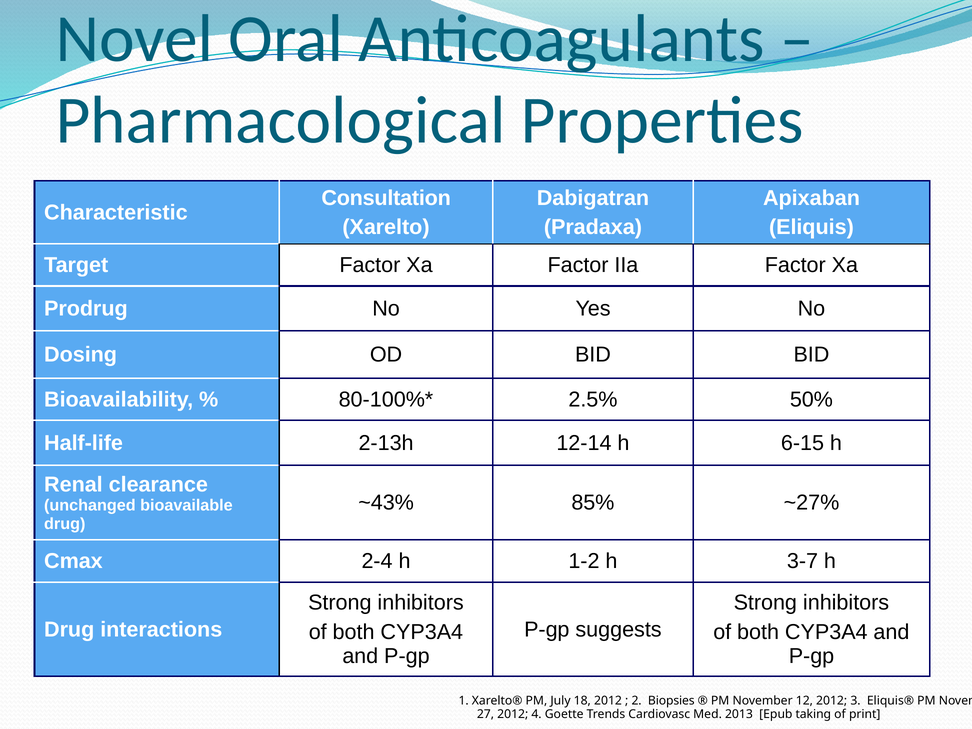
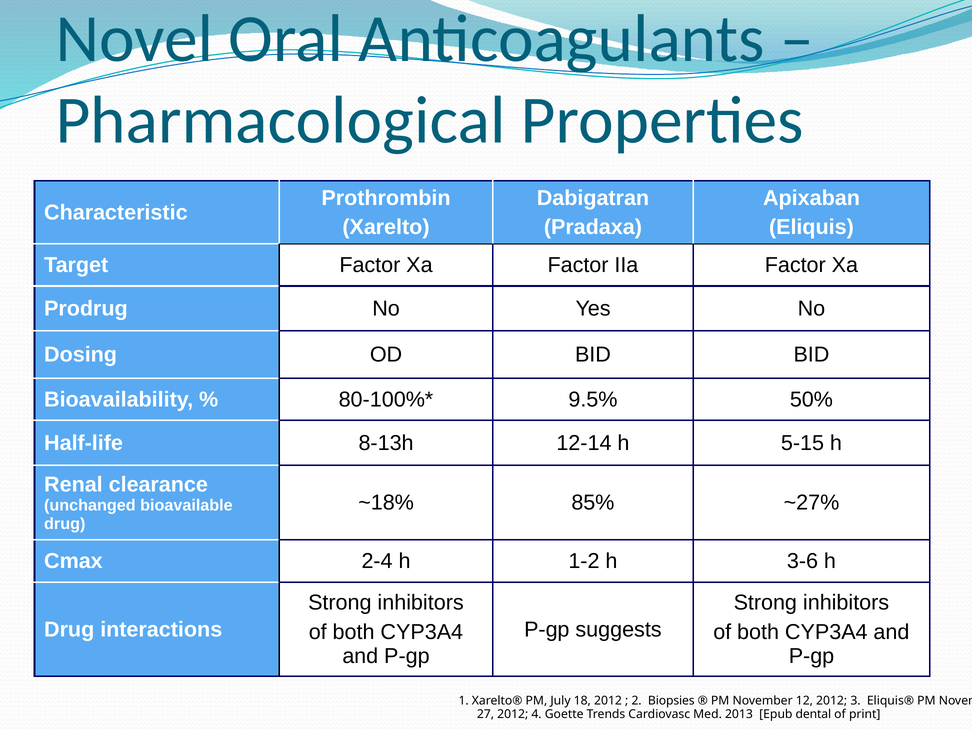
Consultation: Consultation -> Prothrombin (386, 198)
2.5%: 2.5% -> 9.5% (593, 400)
2-13h: 2-13h -> 8-13h (386, 443)
6-15: 6-15 -> 5-15 (803, 443)
~43%: ~43% -> ~18% (386, 503)
3-7: 3-7 -> 3-6 (803, 561)
taking: taking -> dental (813, 714)
